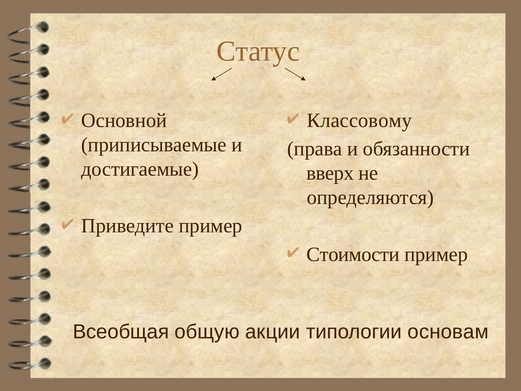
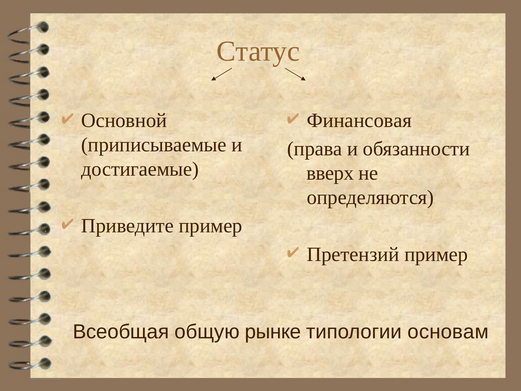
Классовому: Классовому -> Финансовая (359, 120)
Стоимости: Стоимости -> Претензий (353, 254)
акции: акции -> рынке (273, 332)
